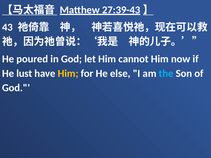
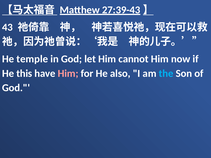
poured: poured -> temple (32, 59)
lust: lust -> this (24, 73)
Him colour: yellow -> pink (68, 73)
else: else -> also (120, 73)
